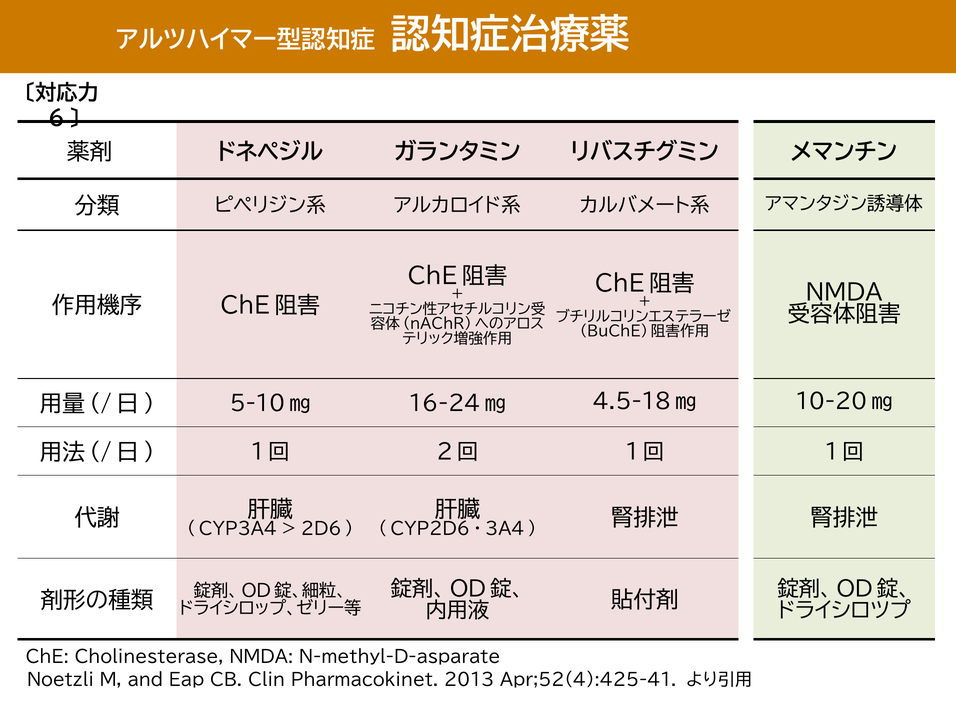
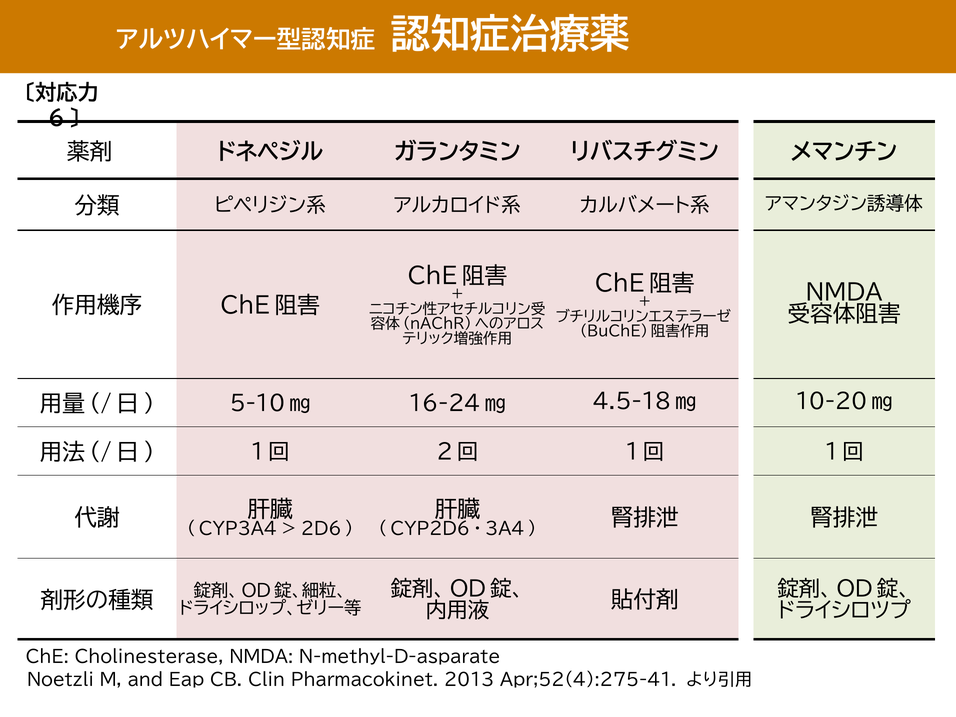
Apr;52(4):425-41: Apr;52(4):425-41 -> Apr;52(4):275-41 (588, 680)
